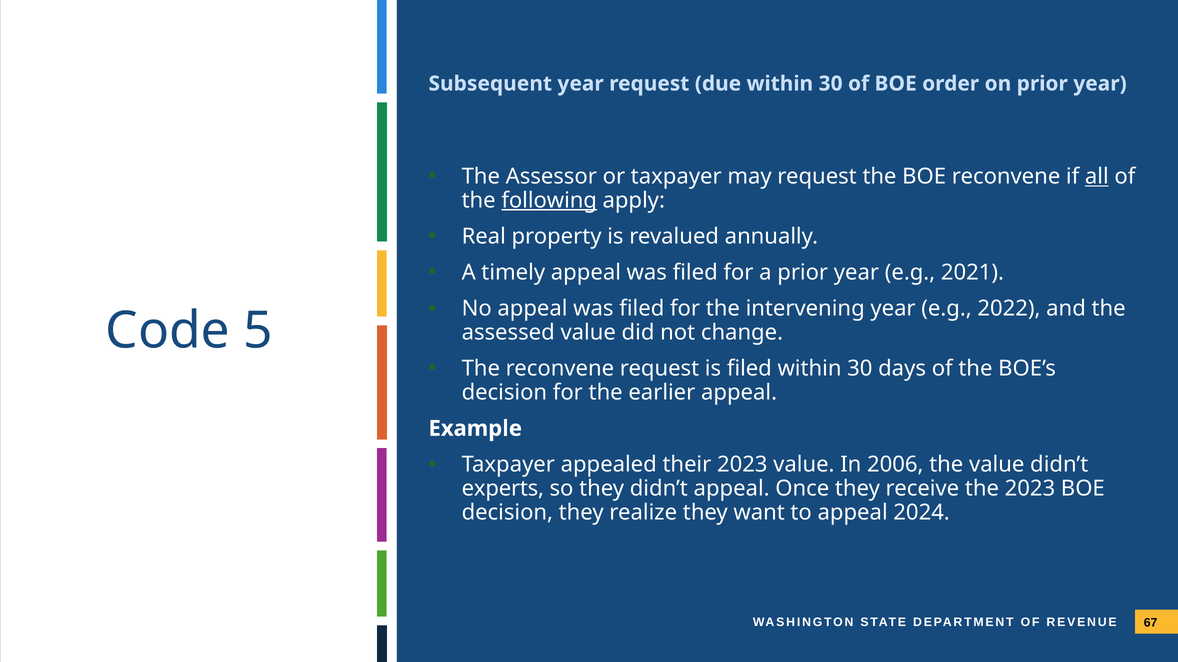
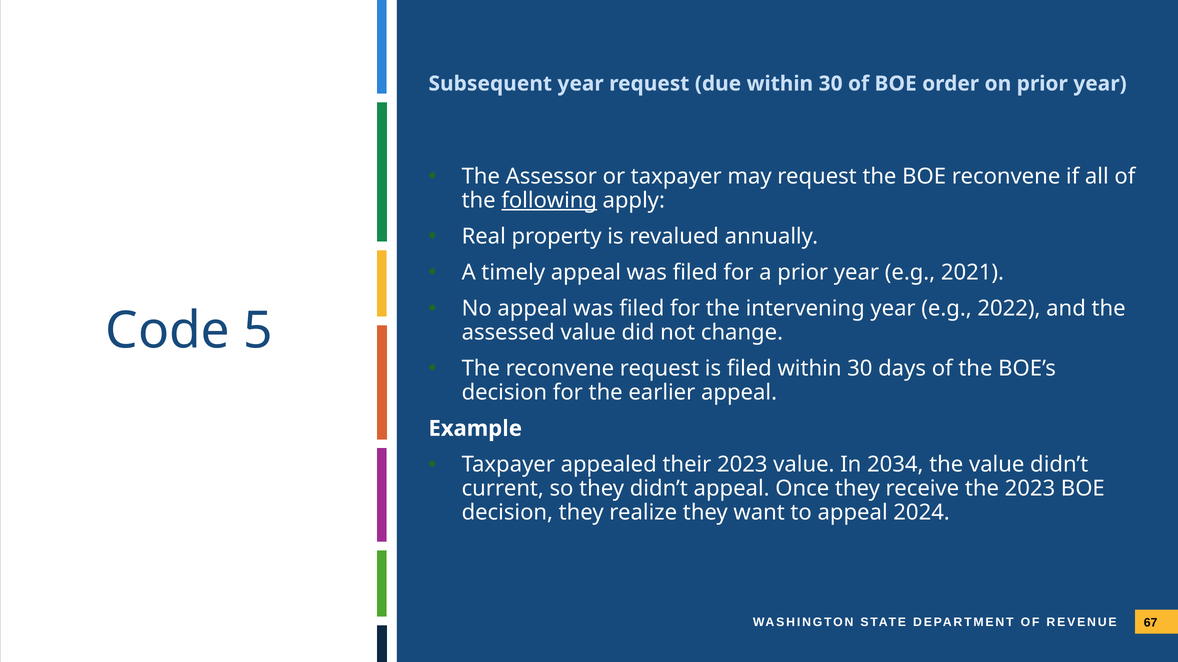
all underline: present -> none (1097, 177)
2006: 2006 -> 2034 (895, 465)
experts: experts -> current (503, 489)
